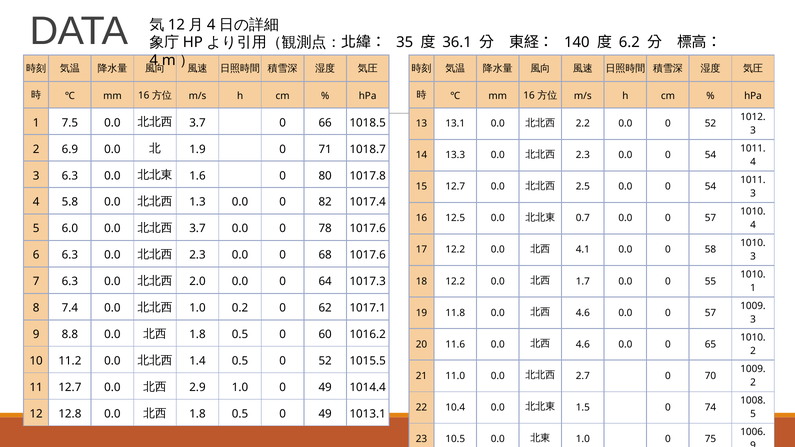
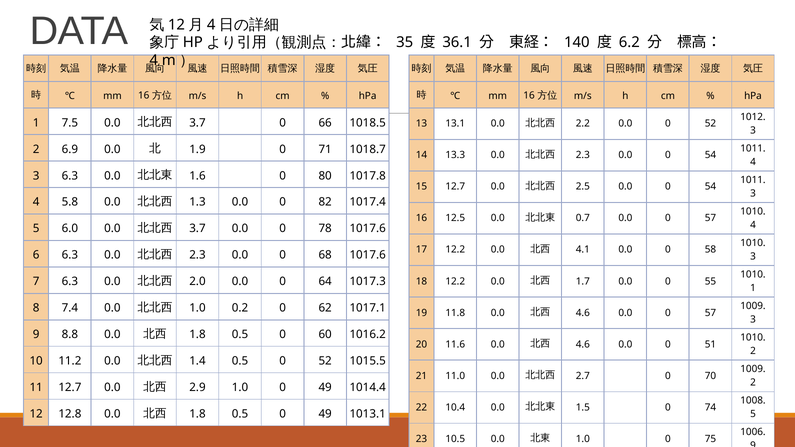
65: 65 -> 51 (710, 344)
